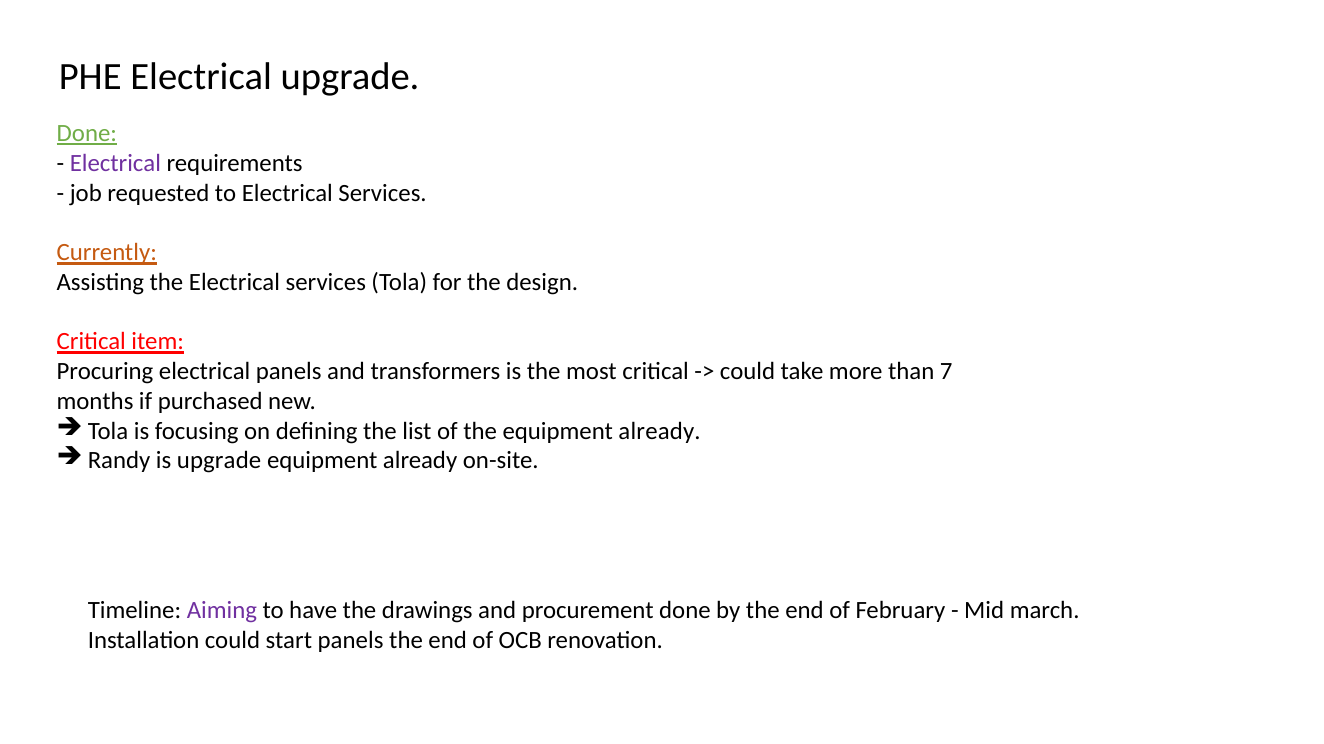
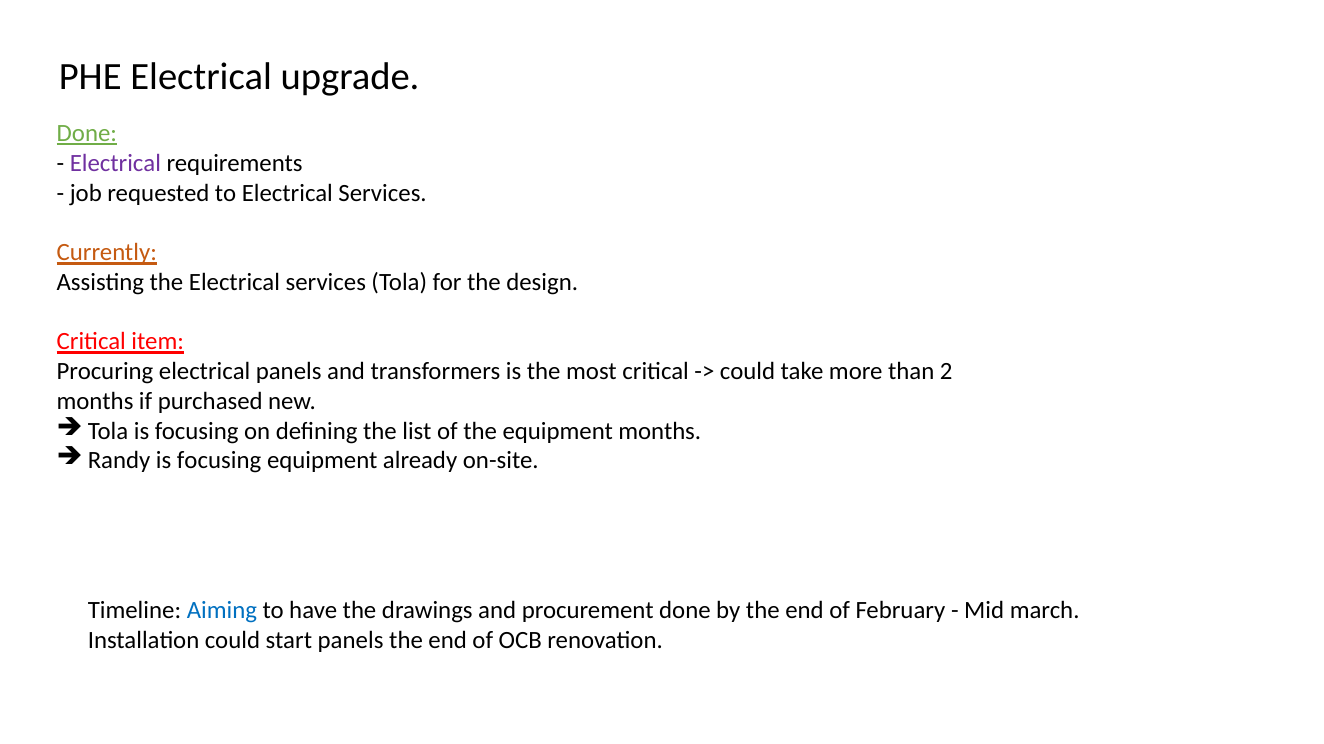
7: 7 -> 2 (946, 372)
the equipment already: already -> months (660, 431)
Randy is upgrade: upgrade -> focusing (219, 461)
Aiming colour: purple -> blue (222, 611)
